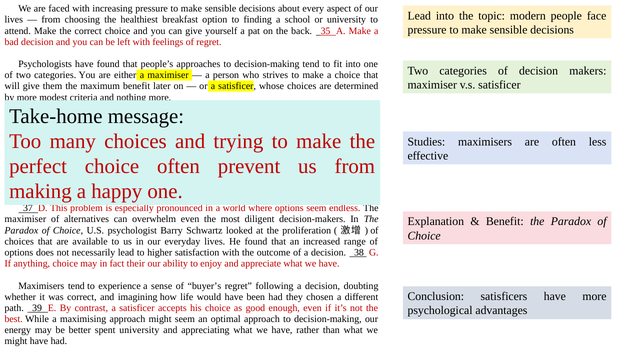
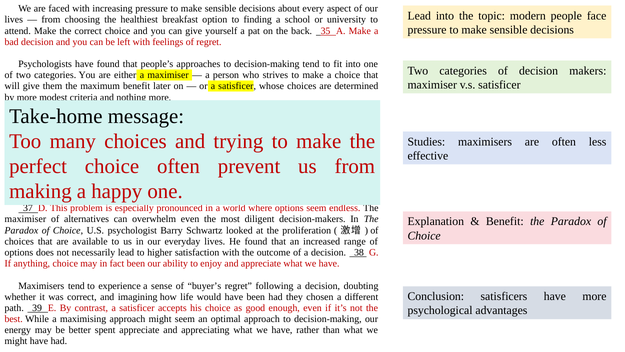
fact their: their -> been (136, 263)
spent university: university -> appreciate (139, 330)
